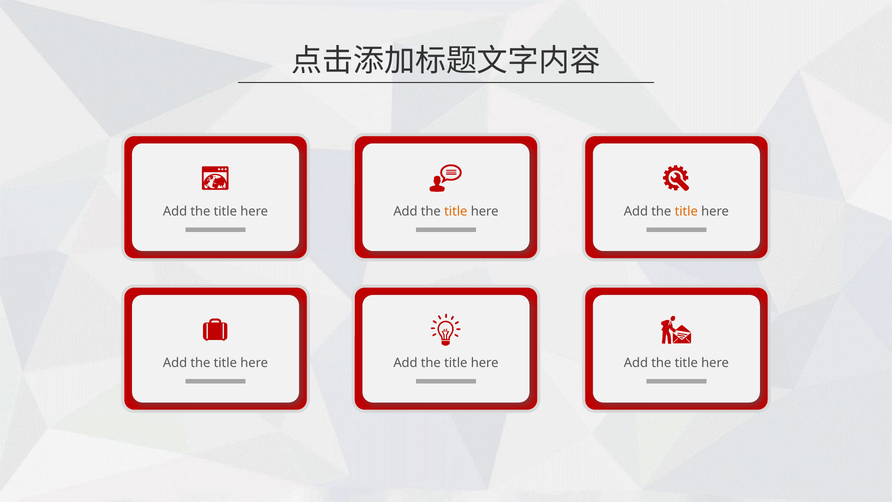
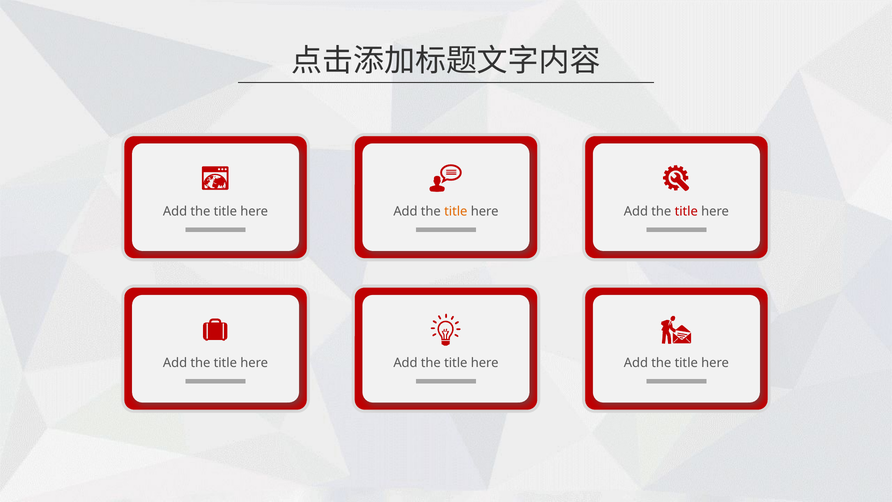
title colour: orange -> red (686, 211)
